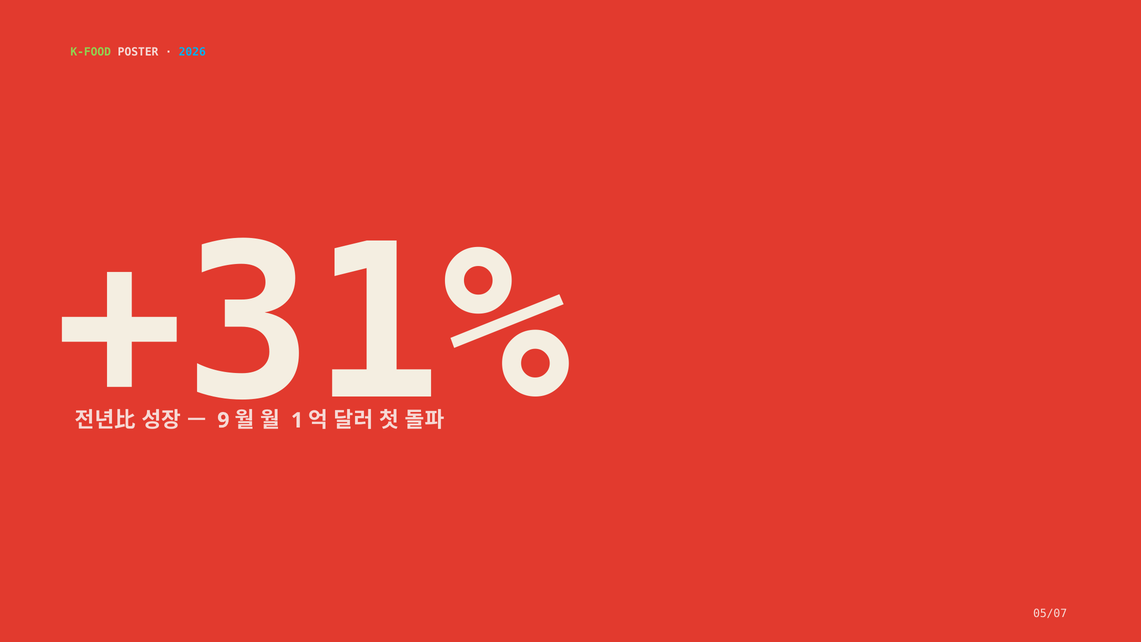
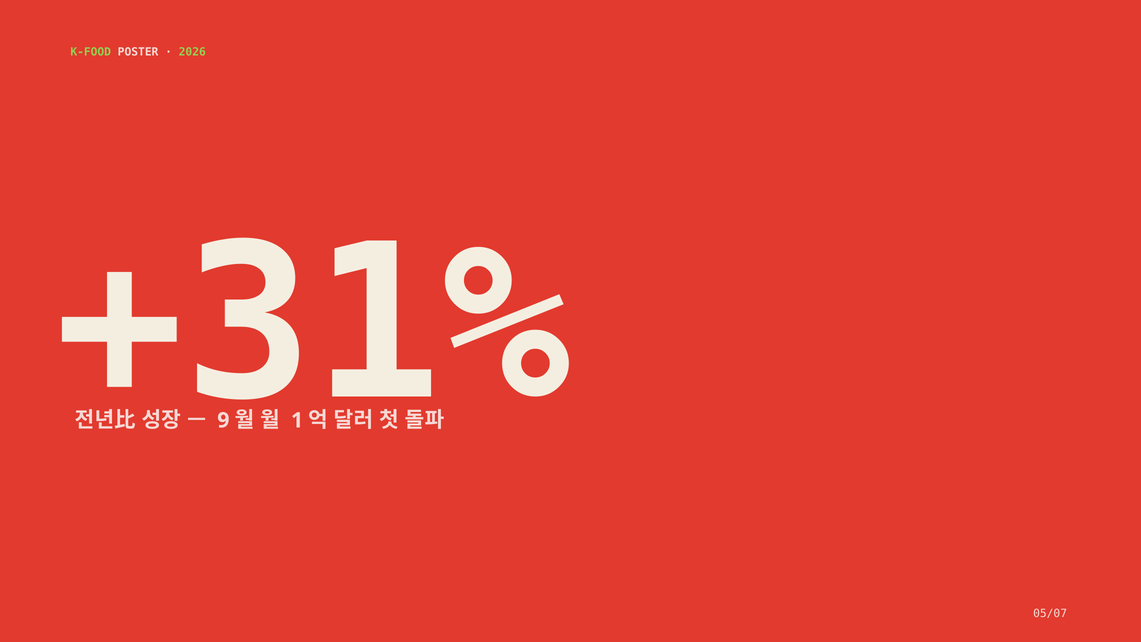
2026 colour: light blue -> light green (192, 52)
